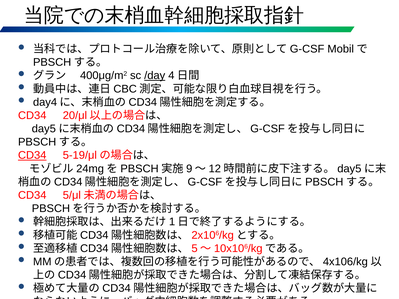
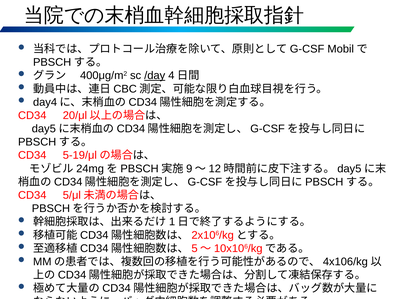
CD34 underline: present -> none (32, 155)
